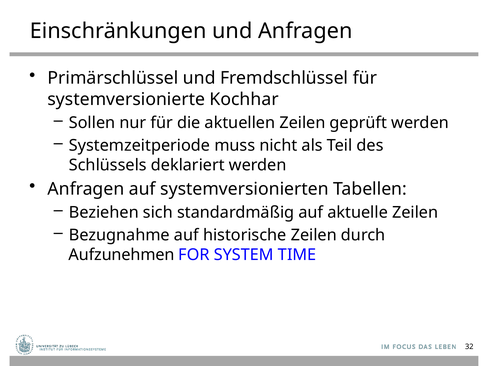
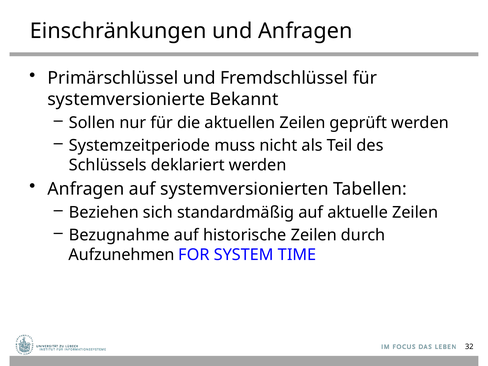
Kochhar: Kochhar -> Bekannt (244, 99)
